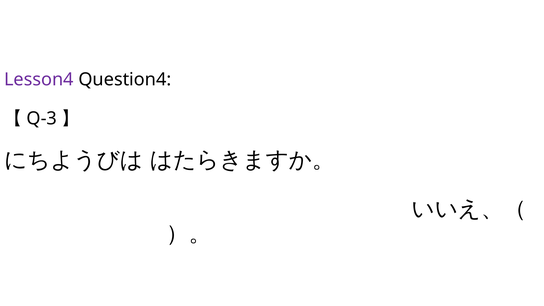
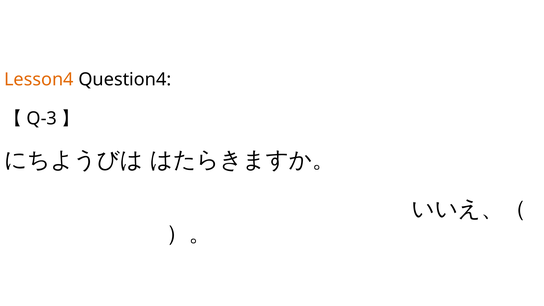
Lesson4 colour: purple -> orange (39, 79)
